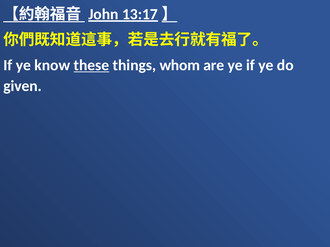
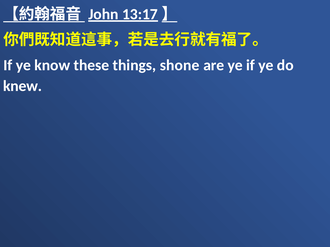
these underline: present -> none (91, 65)
whom: whom -> shone (180, 65)
given: given -> knew (23, 86)
